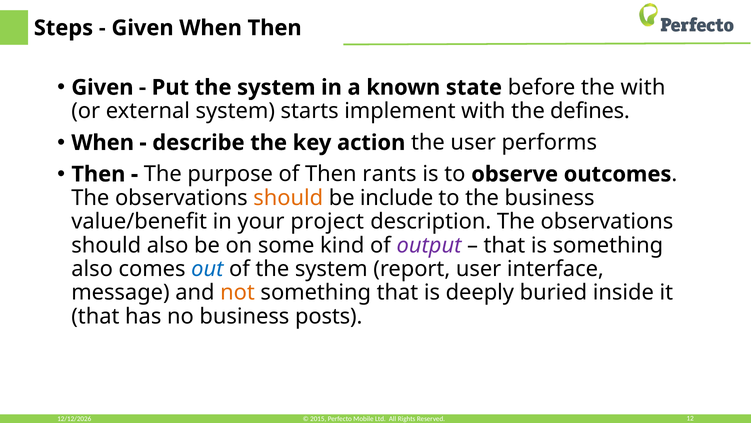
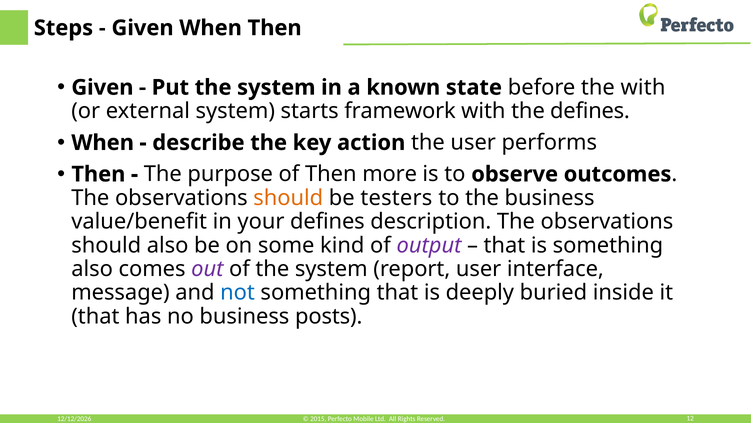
implement: implement -> framework (400, 111)
rants: rants -> more (390, 174)
include: include -> testers (396, 198)
your project: project -> defines (327, 221)
out colour: blue -> purple (207, 269)
not colour: orange -> blue (238, 292)
